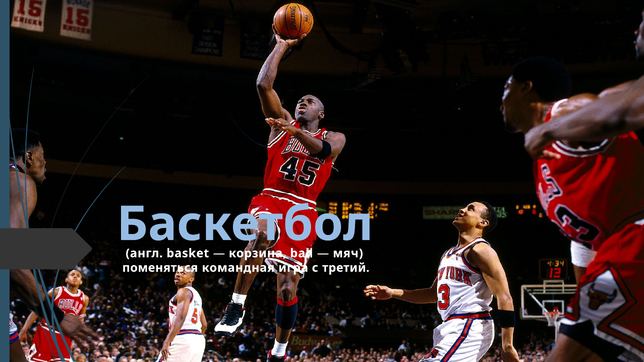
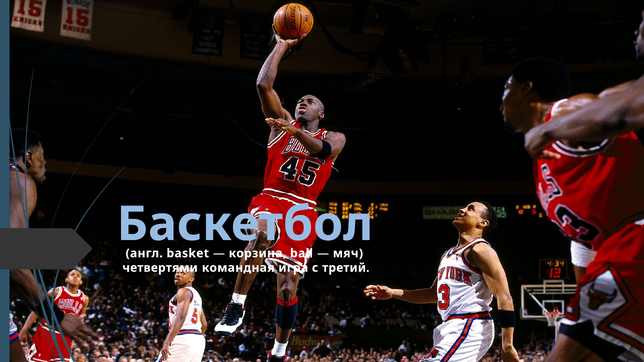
поменяться: поменяться -> четвертями (160, 268)
